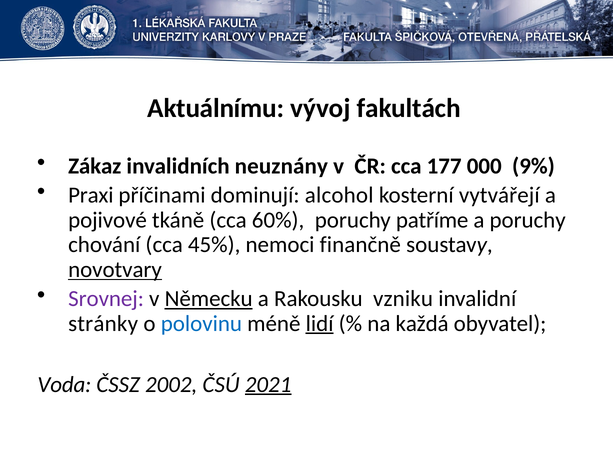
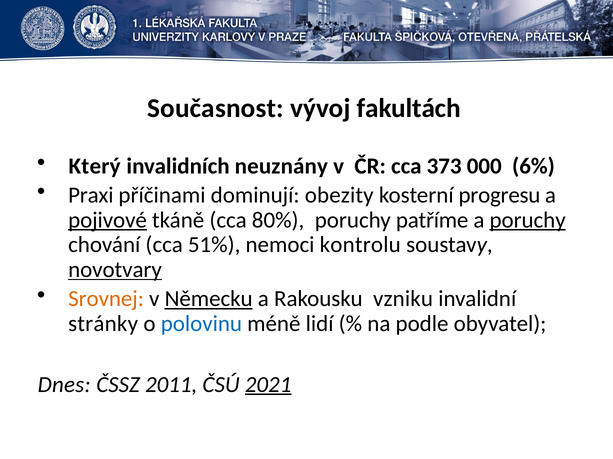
Aktuálnímu: Aktuálnímu -> Současnost (216, 109)
Zákaz: Zákaz -> Který (95, 166)
177: 177 -> 373 (444, 166)
9%: 9% -> 6% (533, 166)
alcohol: alcohol -> obezity (339, 195)
vytvářejí: vytvářejí -> progresu (499, 195)
pojivové underline: none -> present (107, 220)
60%: 60% -> 80% (278, 220)
poruchy underline: none -> present (528, 220)
45%: 45% -> 51% (214, 245)
finančně: finančně -> kontrolu (360, 245)
Srovnej colour: purple -> orange (106, 299)
lidí underline: present -> none (320, 324)
každá: každá -> podle (422, 324)
Voda: Voda -> Dnes (64, 385)
2002: 2002 -> 2011 (171, 385)
